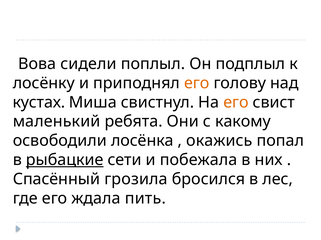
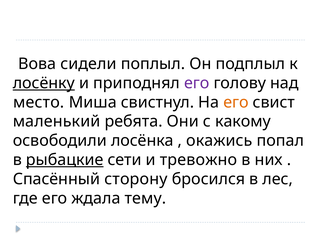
лосёнку underline: none -> present (44, 83)
его colour: orange -> purple (197, 83)
кустах: кустах -> место (39, 103)
побежала: побежала -> тревожно (199, 160)
грозила: грозила -> сторону (136, 180)
пить: пить -> тему (145, 199)
